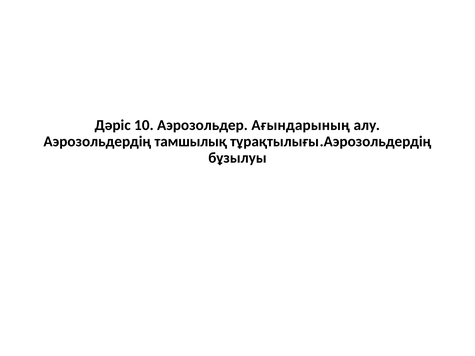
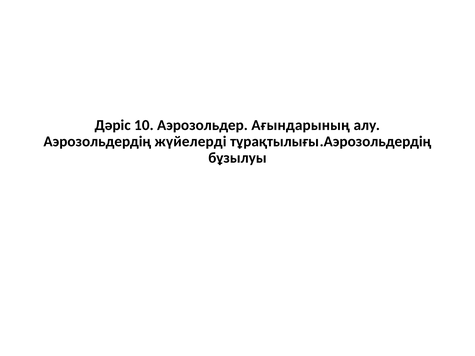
тамшылық: тамшылық -> жүйелерді (191, 142)
